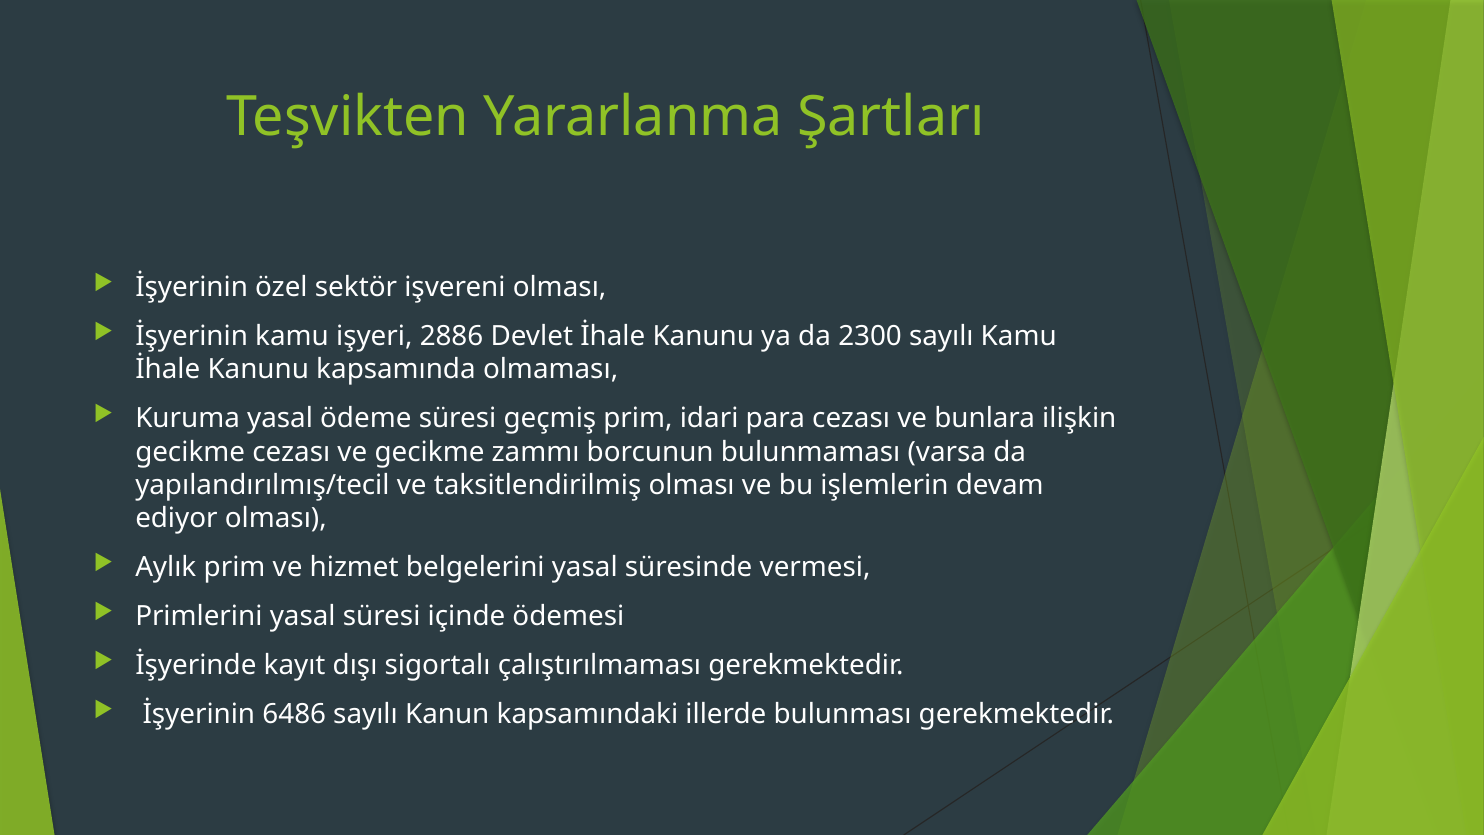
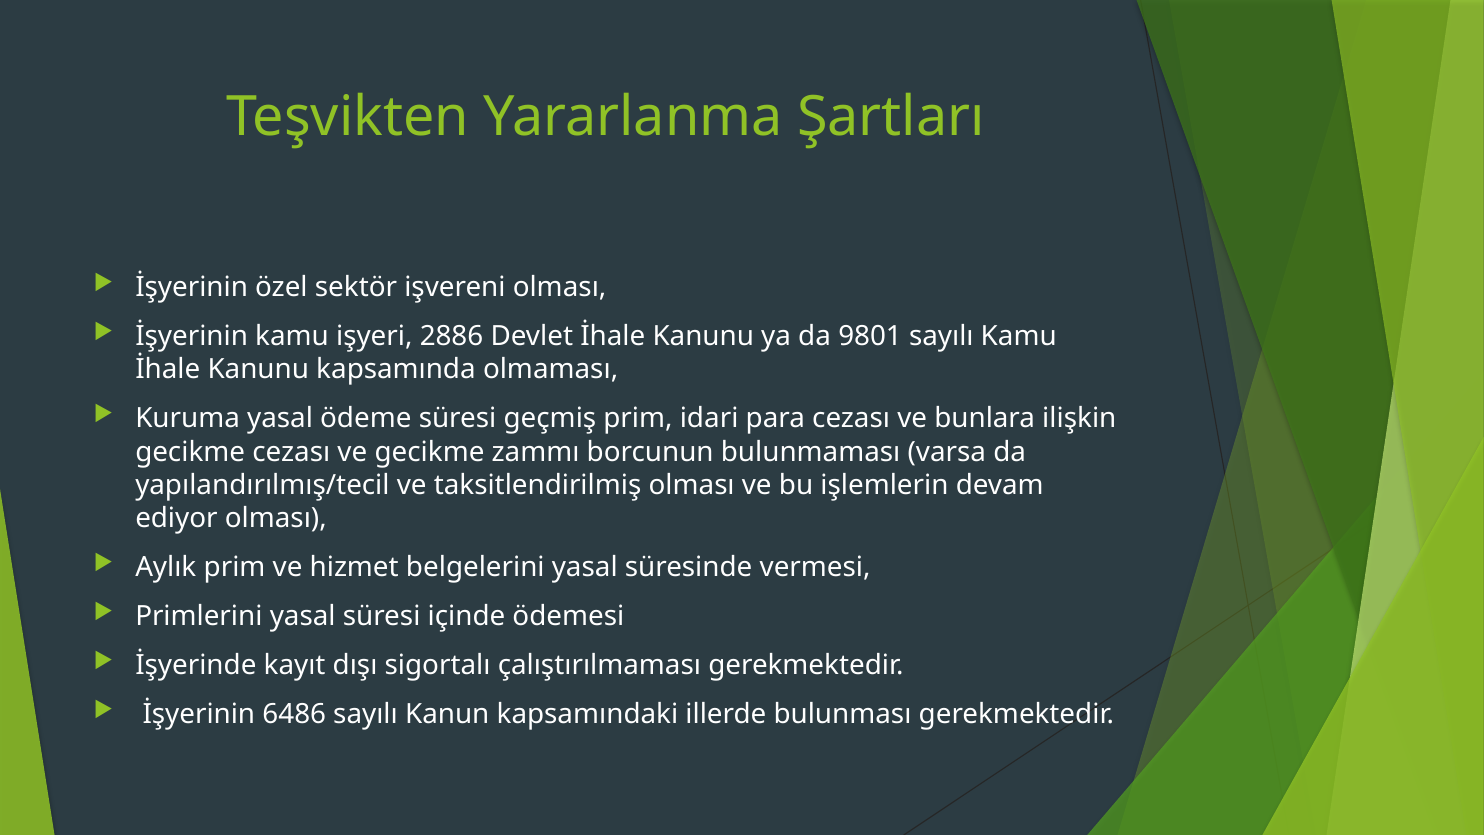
2300: 2300 -> 9801 (870, 336)
